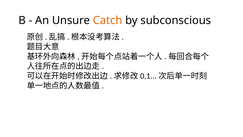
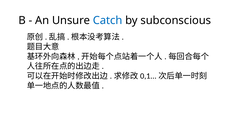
Catch colour: orange -> blue (108, 20)
